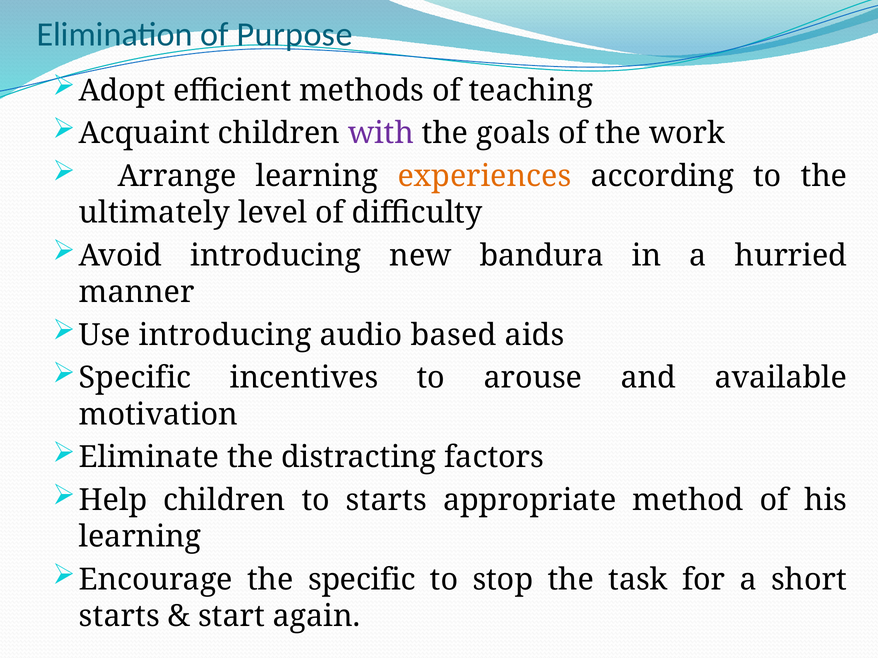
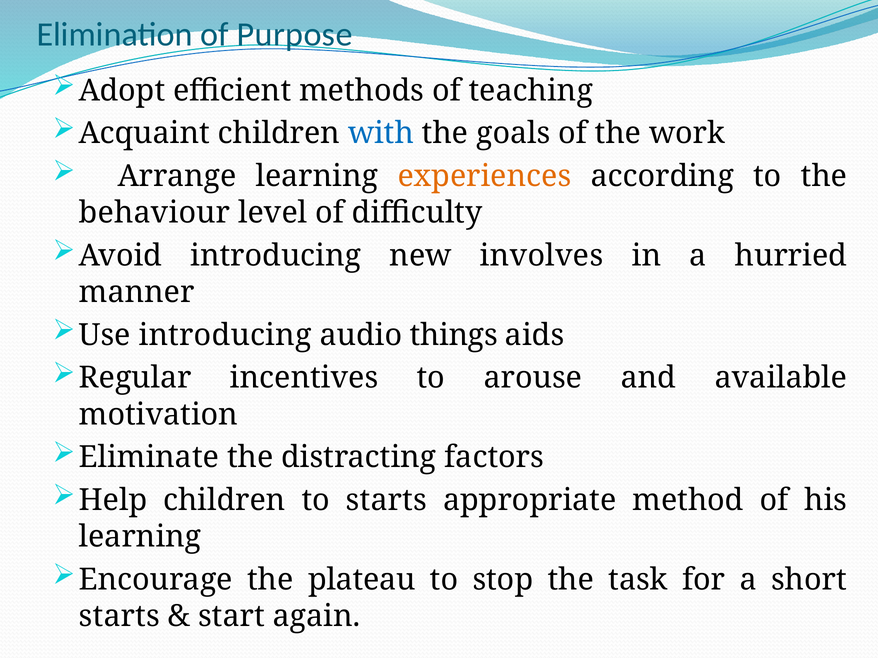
with colour: purple -> blue (381, 133)
ultimately: ultimately -> behaviour (155, 213)
bandura: bandura -> involves (542, 256)
based: based -> things (454, 335)
Specific: Specific -> Regular (135, 378)
the specific: specific -> plateau (362, 580)
